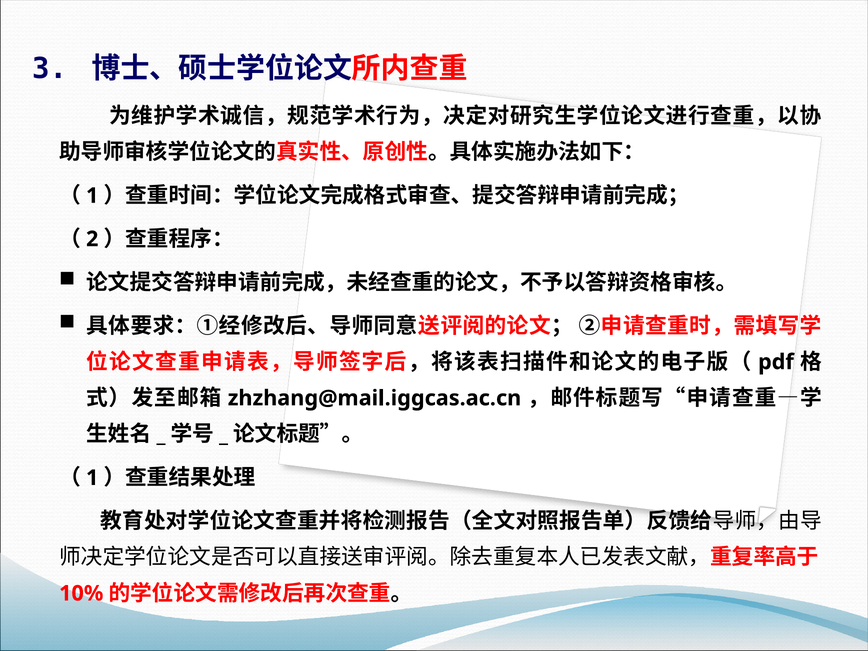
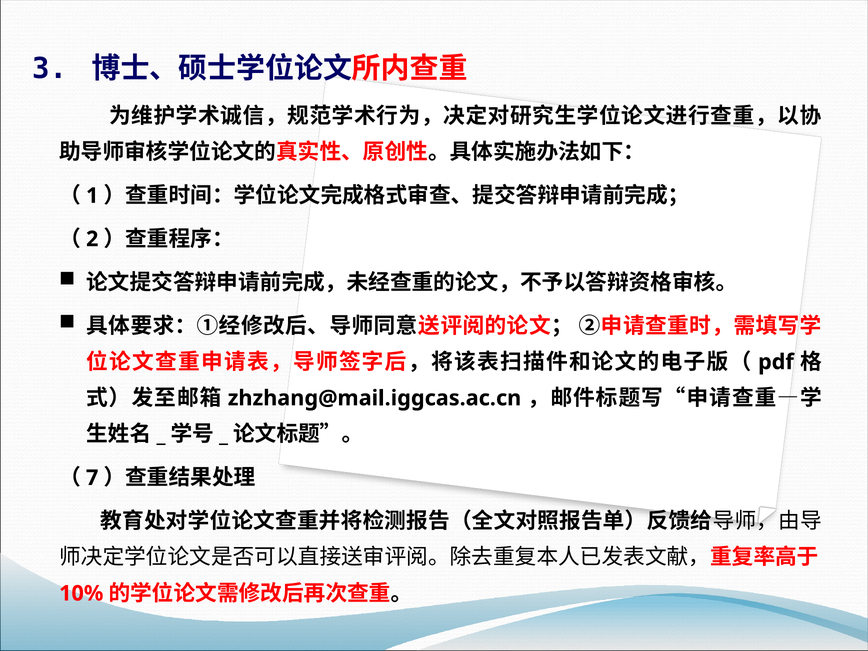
1: 1 -> 7 (92, 478)
